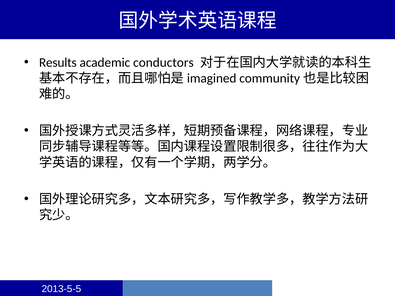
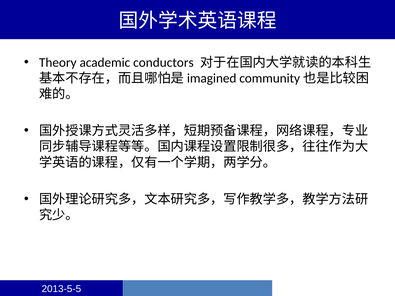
Results: Results -> Theory (58, 63)
